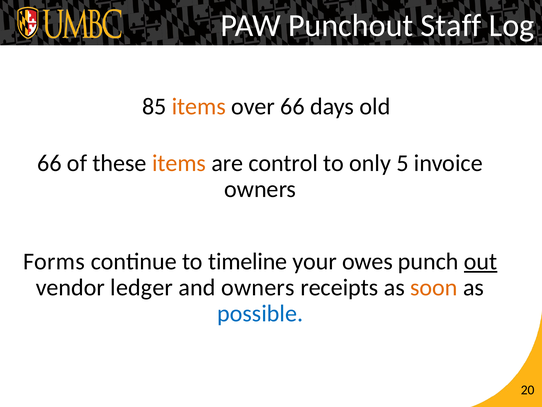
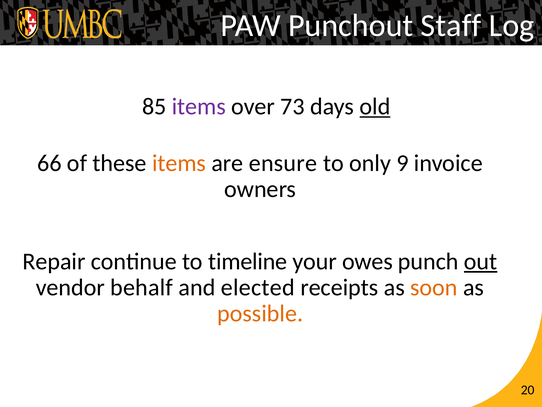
items colour: orange -> purple (199, 106)
over 66: 66 -> 73 (293, 106)
old underline: none -> present (375, 106)
control: control -> ensure (283, 163)
5: 5 -> 9 (402, 163)
Forms: Forms -> Repair (54, 261)
ledger: ledger -> behalf (142, 287)
and owners: owners -> elected (258, 287)
possible colour: blue -> orange (260, 313)
